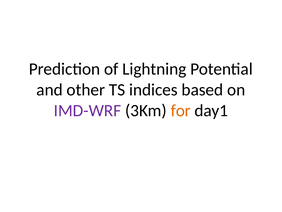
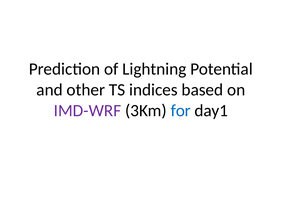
for colour: orange -> blue (181, 110)
